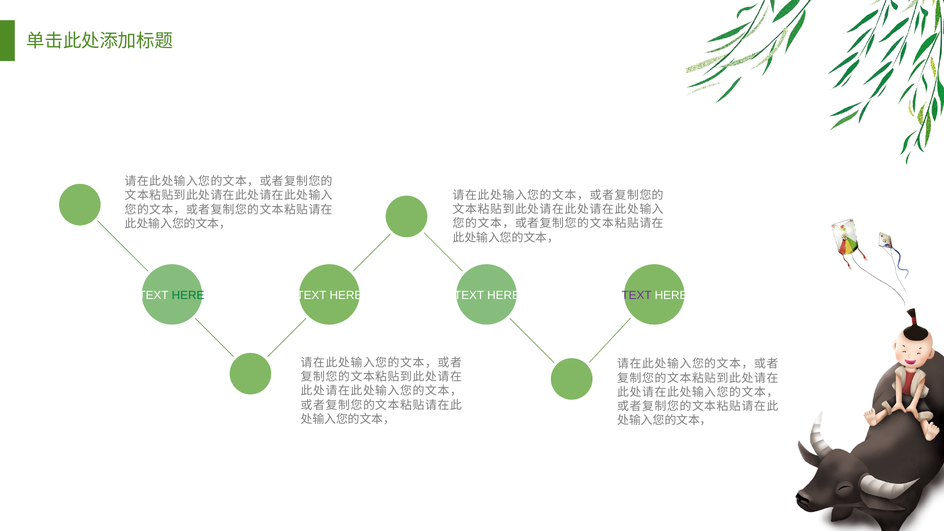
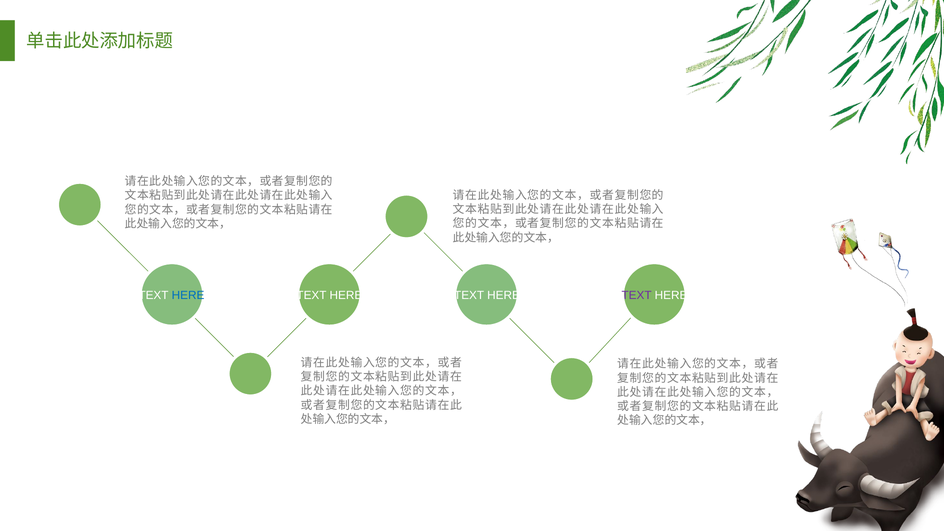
HERE colour: green -> blue (188, 295)
